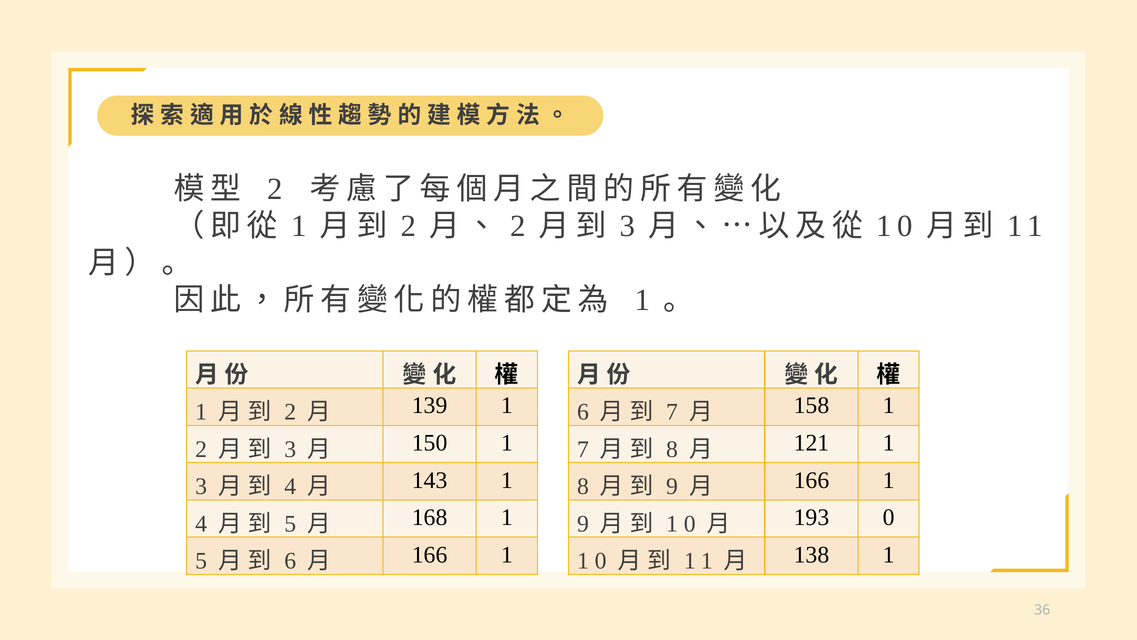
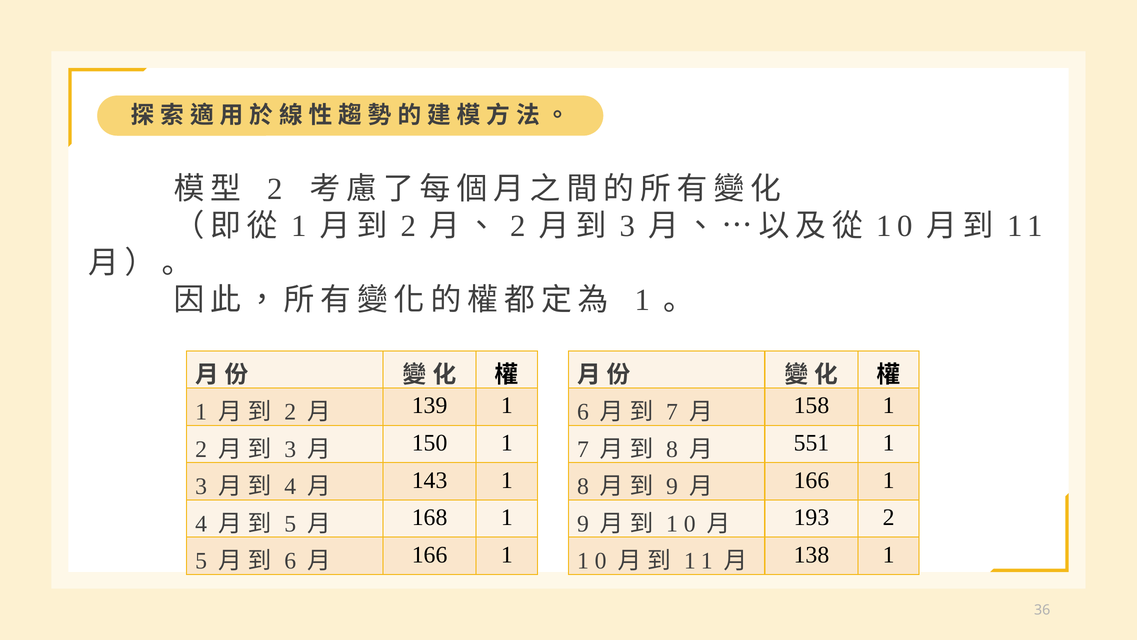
121: 121 -> 551 (811, 443)
193 0: 0 -> 2 (889, 517)
